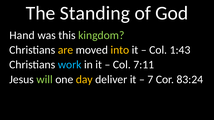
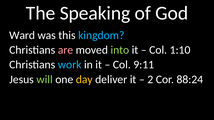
Standing: Standing -> Speaking (95, 13)
Hand: Hand -> Ward (22, 35)
kingdom colour: light green -> light blue (101, 35)
are colour: yellow -> pink (65, 50)
into colour: yellow -> light green (120, 50)
1:43: 1:43 -> 1:10 (180, 50)
7:11: 7:11 -> 9:11 (144, 65)
7: 7 -> 2 (150, 80)
83:24: 83:24 -> 88:24 (190, 80)
